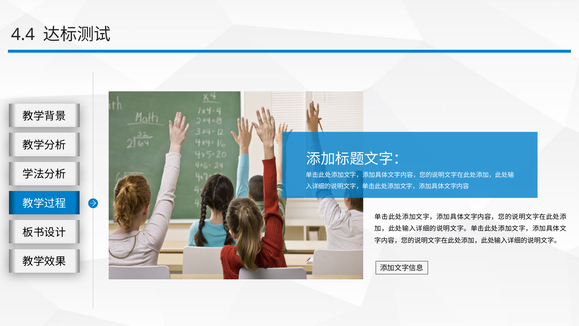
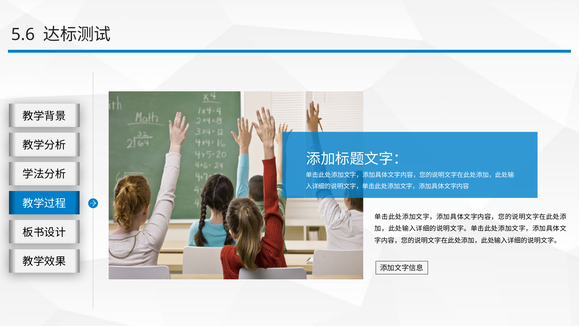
4.4: 4.4 -> 5.6 (23, 35)
